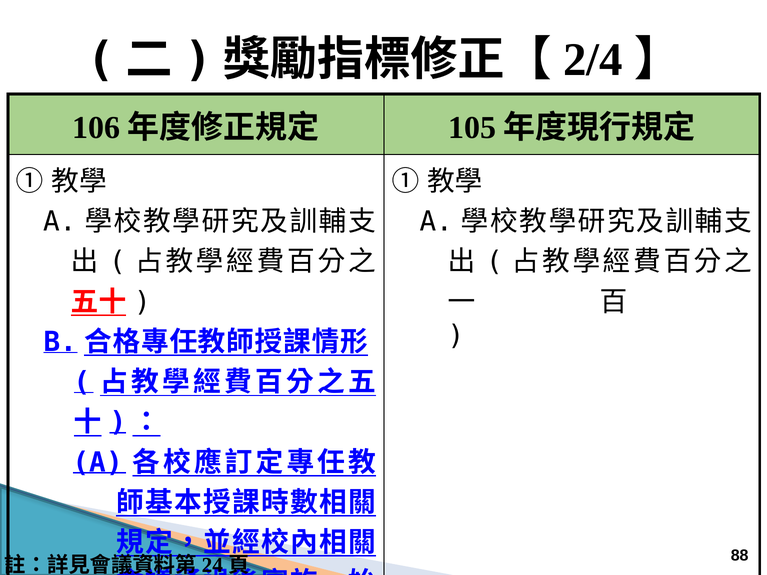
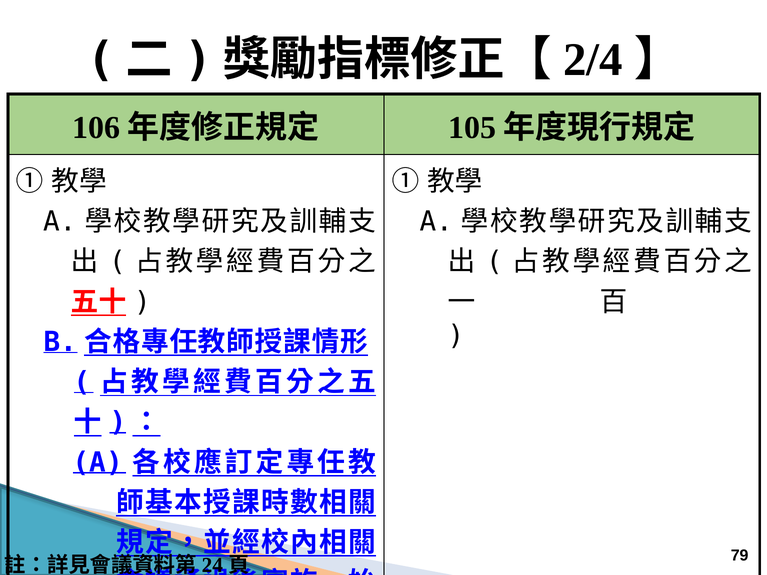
88: 88 -> 79 (740, 556)
